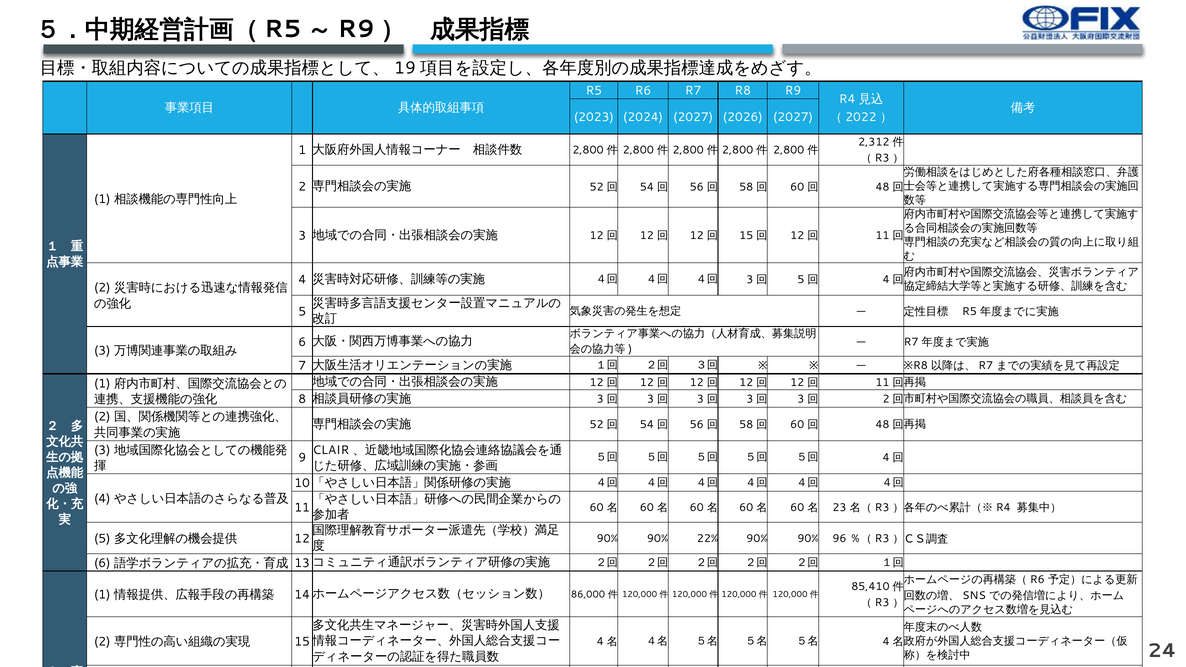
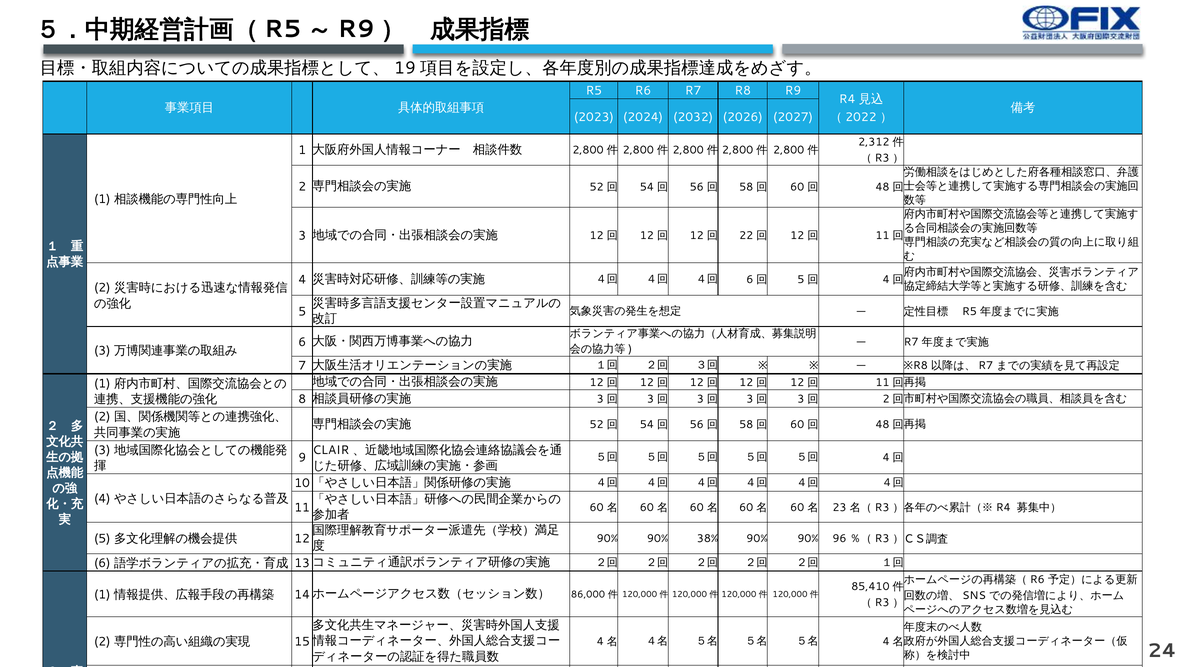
2024 2027: 2027 -> 2032 (693, 117)
15: 15 -> 22 (746, 236)
3: 3 -> 6 (750, 280)
22%: 22% -> 38% (708, 539)
